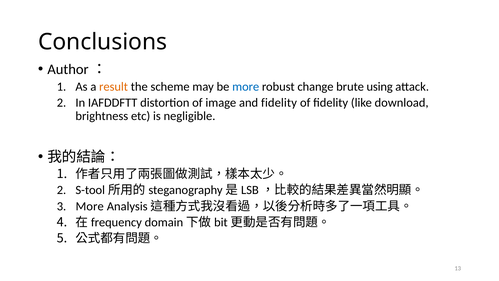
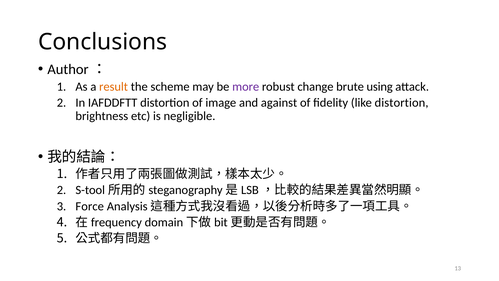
more colour: blue -> purple (246, 86)
and fidelity: fidelity -> against (279, 103)
like download: download -> distortion (402, 103)
More: More -> Force (90, 206)
